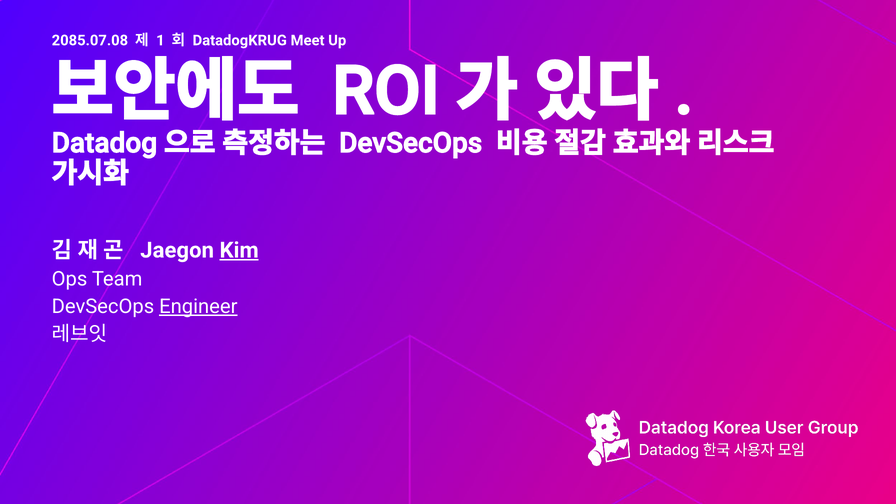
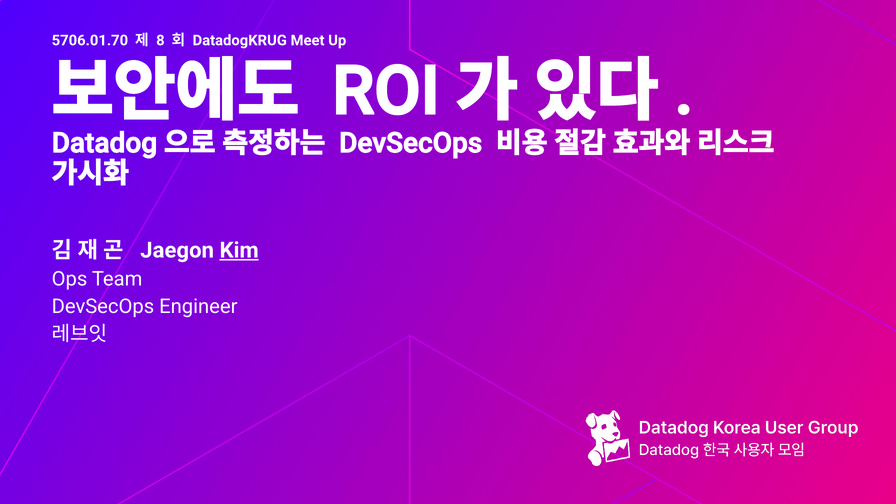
2085.07.08: 2085.07.08 -> 5706.01.70 (90, 40)
1: 1 -> 8 (160, 40)
Engineer underline: present -> none (198, 307)
